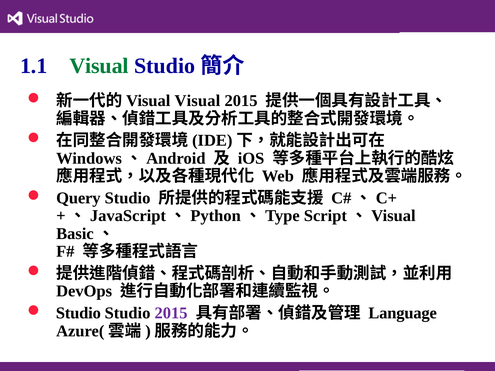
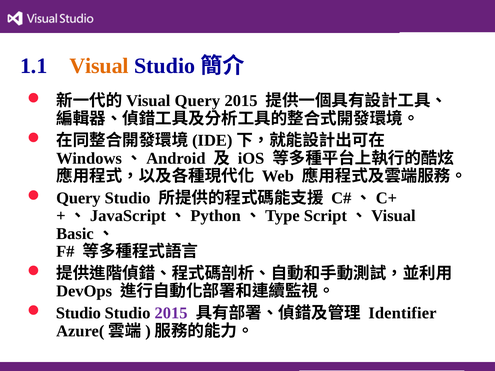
Visual colour: green -> orange (99, 66)
Visual: Visual -> Query (197, 101)
Language: Language -> Identifier (402, 313)
